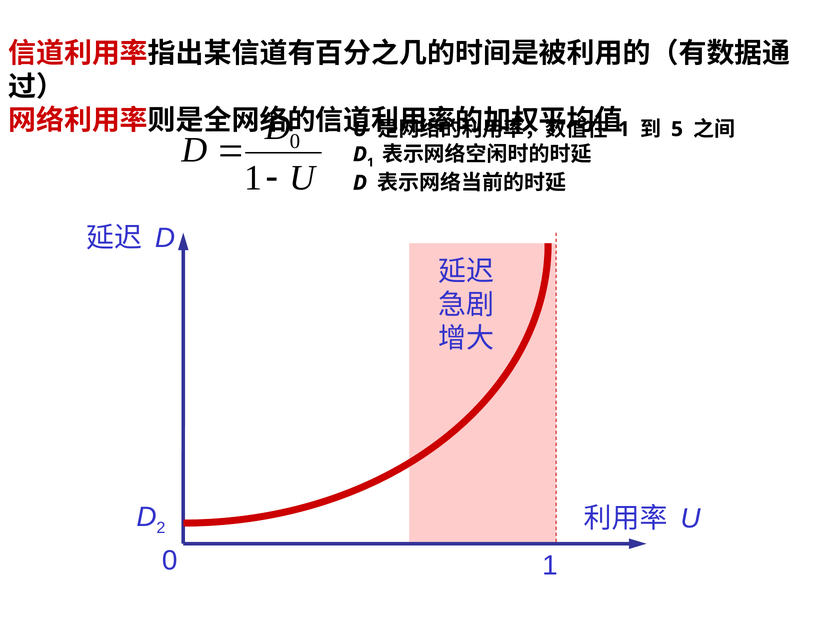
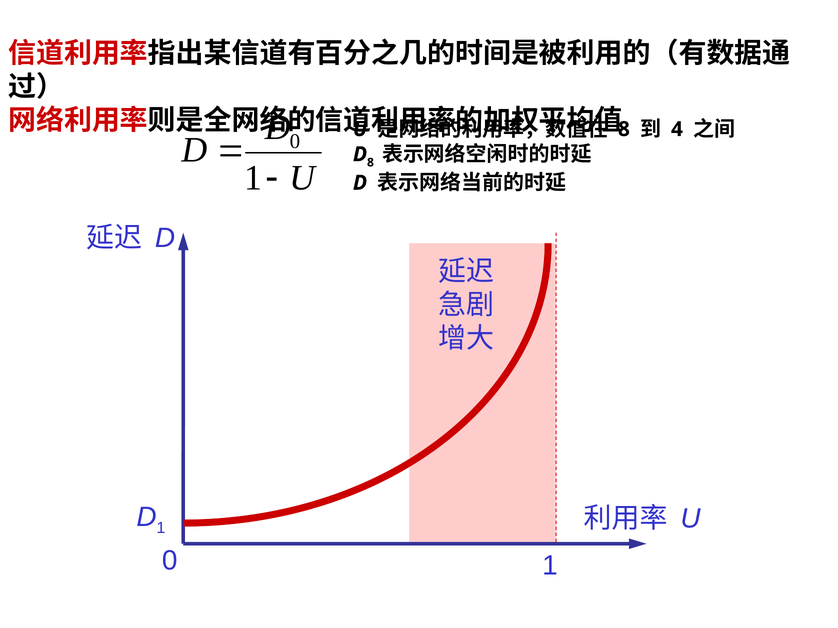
1: 1 -> 8 (624, 129)
5: 5 -> 4 (677, 129)
D 1: 1 -> 8 (370, 163)
D 2: 2 -> 1 (161, 529)
